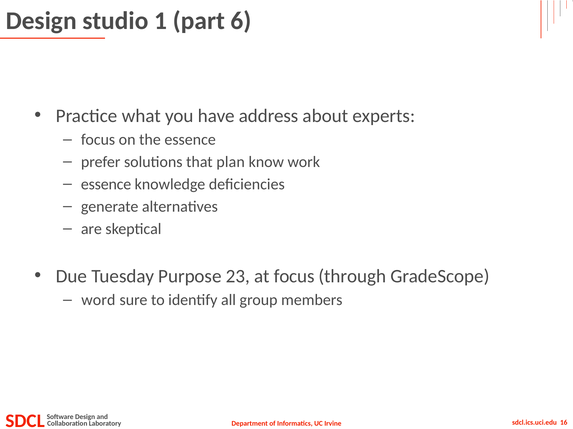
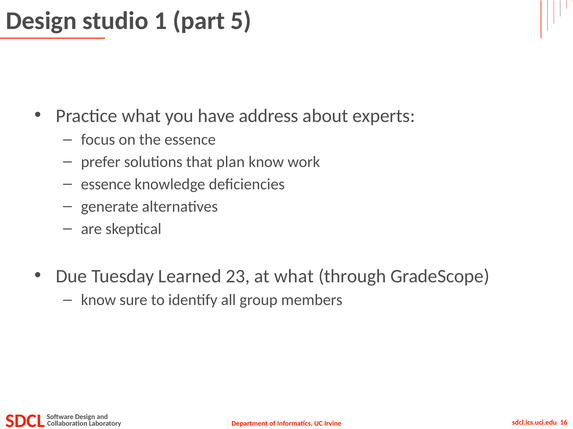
6: 6 -> 5 (241, 21)
Purpose: Purpose -> Learned (190, 277)
at focus: focus -> what (294, 277)
word: word -> know (98, 301)
